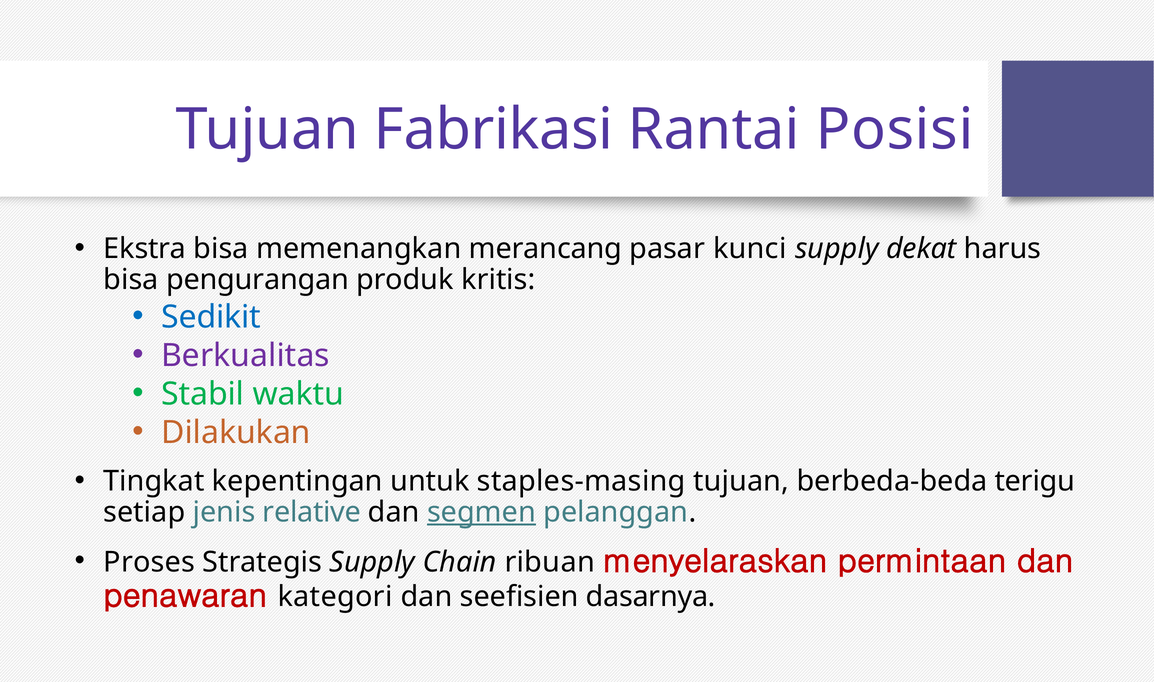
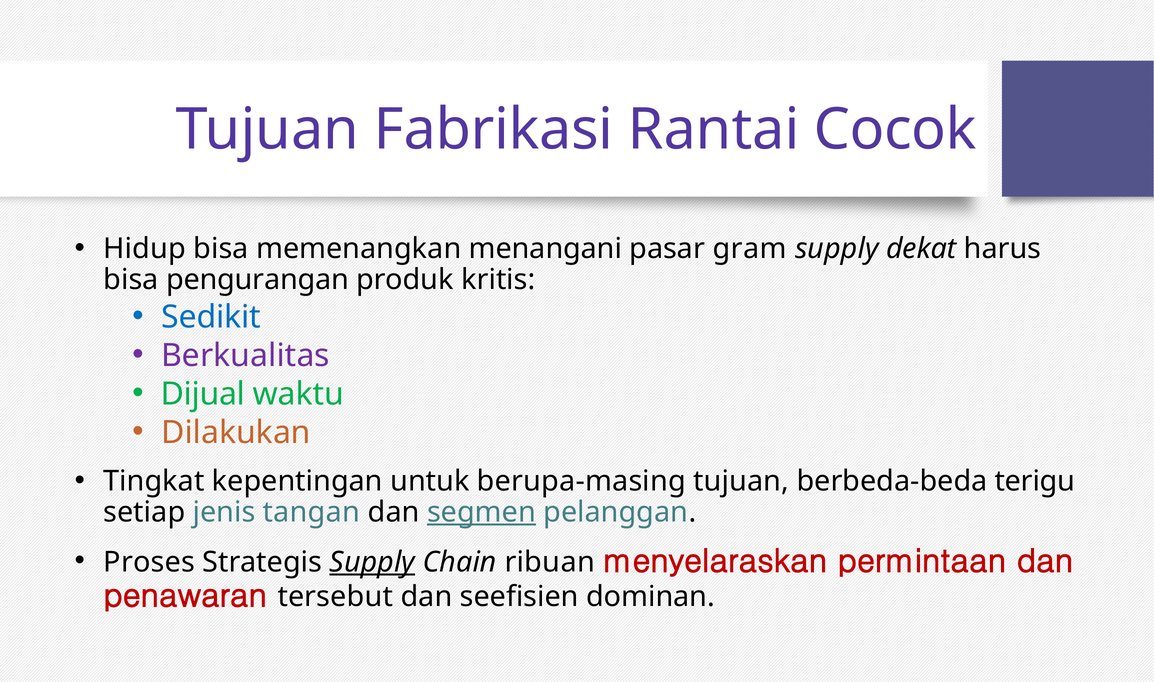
Posisi: Posisi -> Cocok (895, 130)
Ekstra: Ekstra -> Hidup (145, 248)
merancang: merancang -> menangani (545, 248)
kunci: kunci -> gram (750, 248)
Stabil: Stabil -> Dijual (203, 394)
staples-masing: staples-masing -> berupa-masing (581, 481)
relative: relative -> tangan (311, 512)
Supply underline: none -> present (372, 562)
kategori: kategori -> tersebut (335, 596)
dasarnya: dasarnya -> dominan (651, 596)
